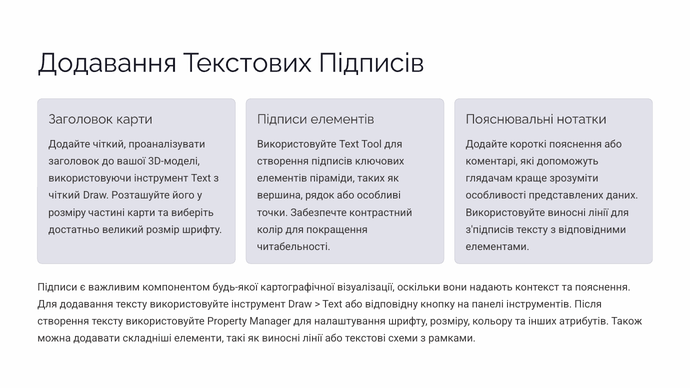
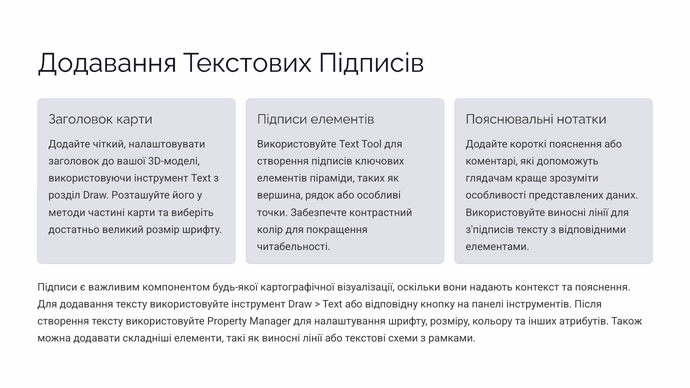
проаналізувати: проаналізувати -> налаштовувати (167, 144)
чіткий: чіткий -> розділ (64, 196)
розміру: розміру -> методи (67, 213)
